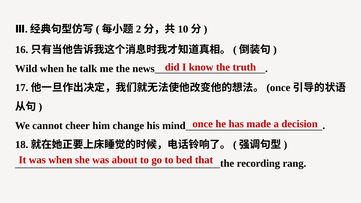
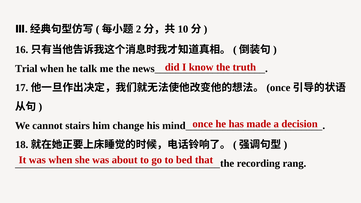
Wild: Wild -> Trial (26, 69)
cheer: cheer -> stairs (78, 126)
